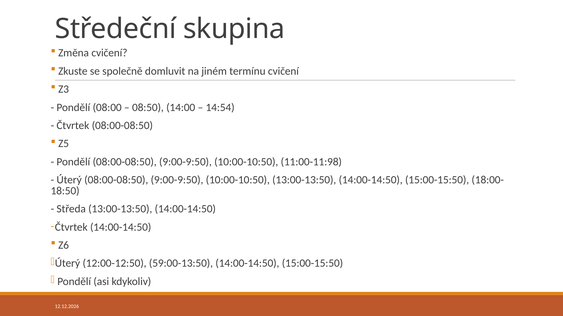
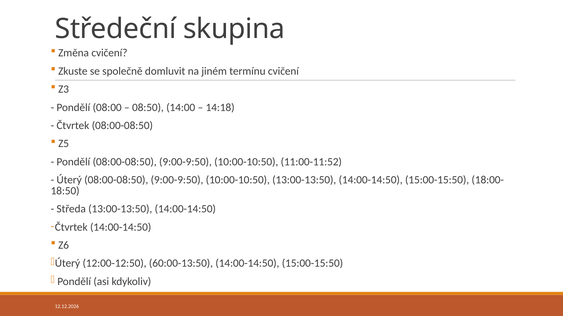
14:54: 14:54 -> 14:18 (220, 108)
11:00-11:98: 11:00-11:98 -> 11:00-11:52 (311, 162)
59:00-13:50: 59:00-13:50 -> 60:00-13:50 (181, 264)
